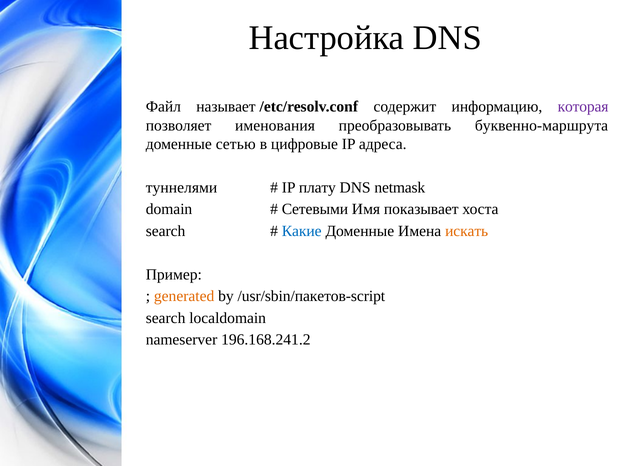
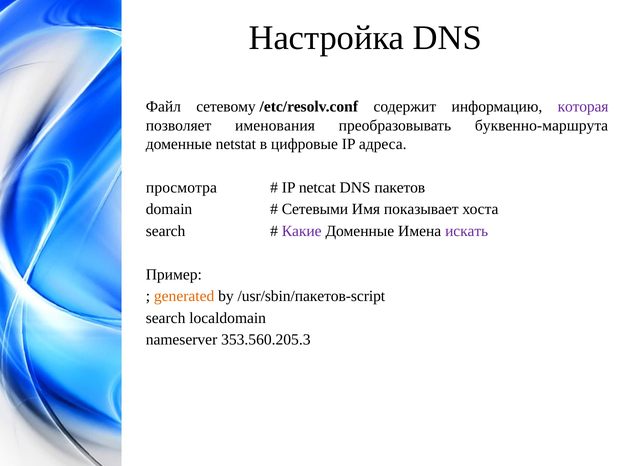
называет: называет -> сетевому (226, 107)
сетью: сетью -> netstat (236, 144)
туннелями: туннелями -> просмотра (181, 188)
плату: плату -> netcat (317, 188)
netmask: netmask -> пакетов (400, 188)
Какие colour: blue -> purple (302, 231)
искать colour: orange -> purple (467, 231)
196.168.241.2: 196.168.241.2 -> 353.560.205.3 (266, 340)
